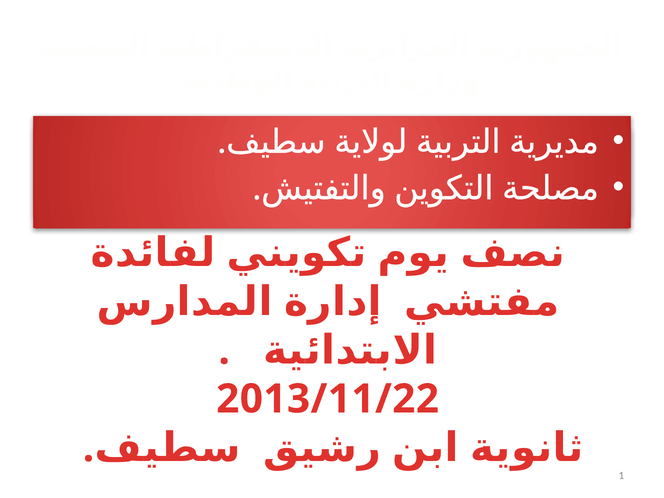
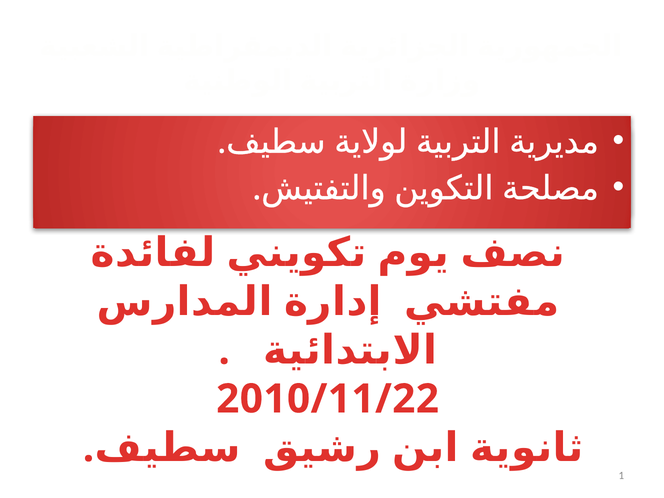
2013/11/22: 2013/11/22 -> 2010/11/22 (328, 399)
